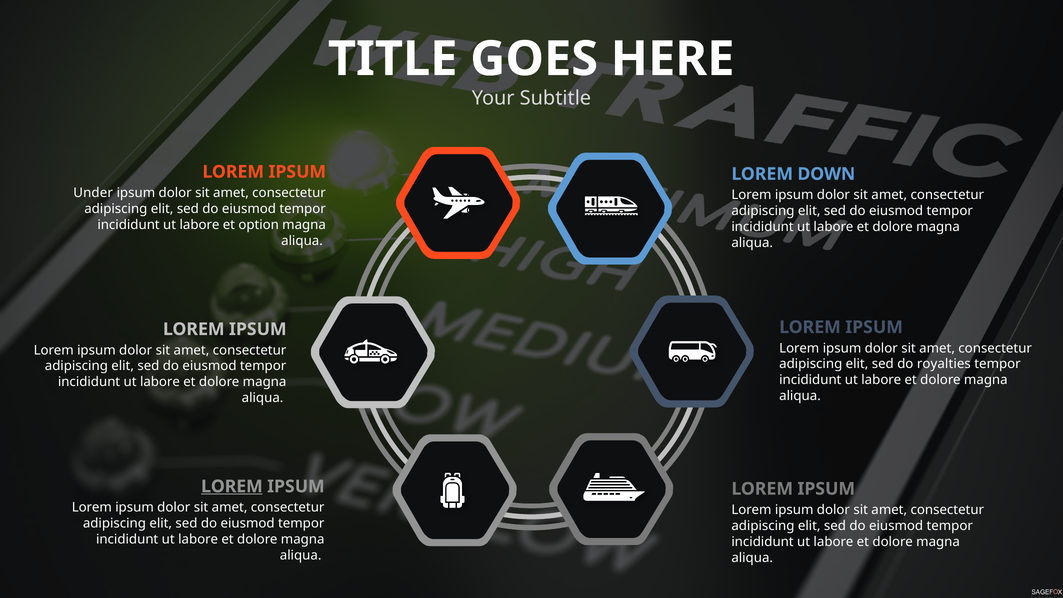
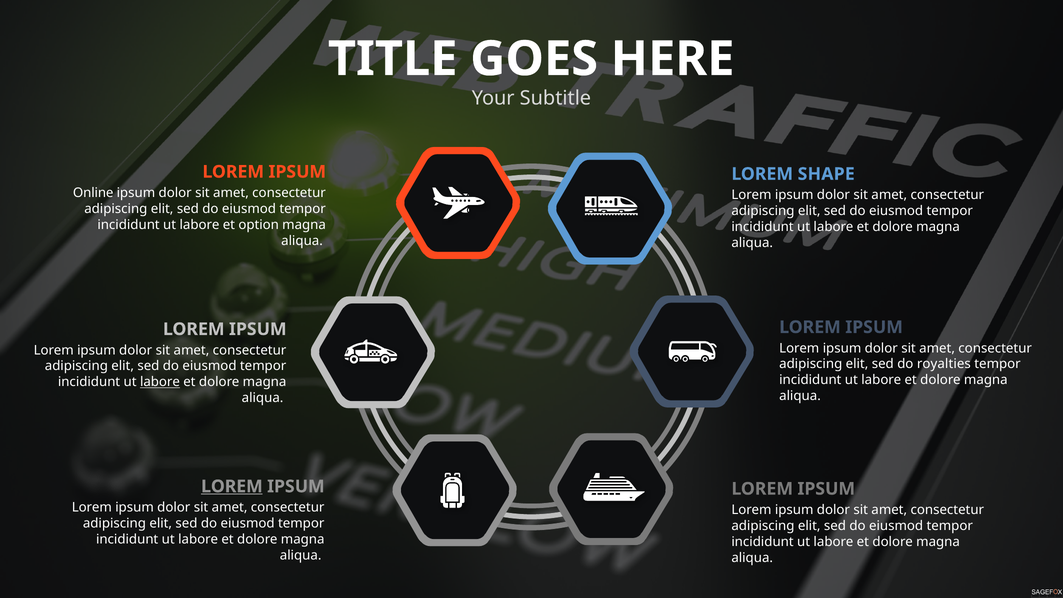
DOWN: DOWN -> SHAPE (826, 174)
Under: Under -> Online (93, 193)
labore underline: none -> present (160, 382)
